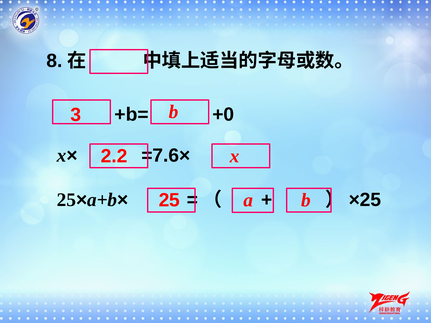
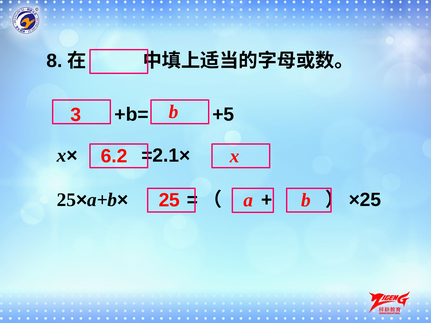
+0: +0 -> +5 (223, 115)
=7.6×: =7.6× -> =2.1× (166, 156)
2.2: 2.2 -> 6.2 (114, 156)
